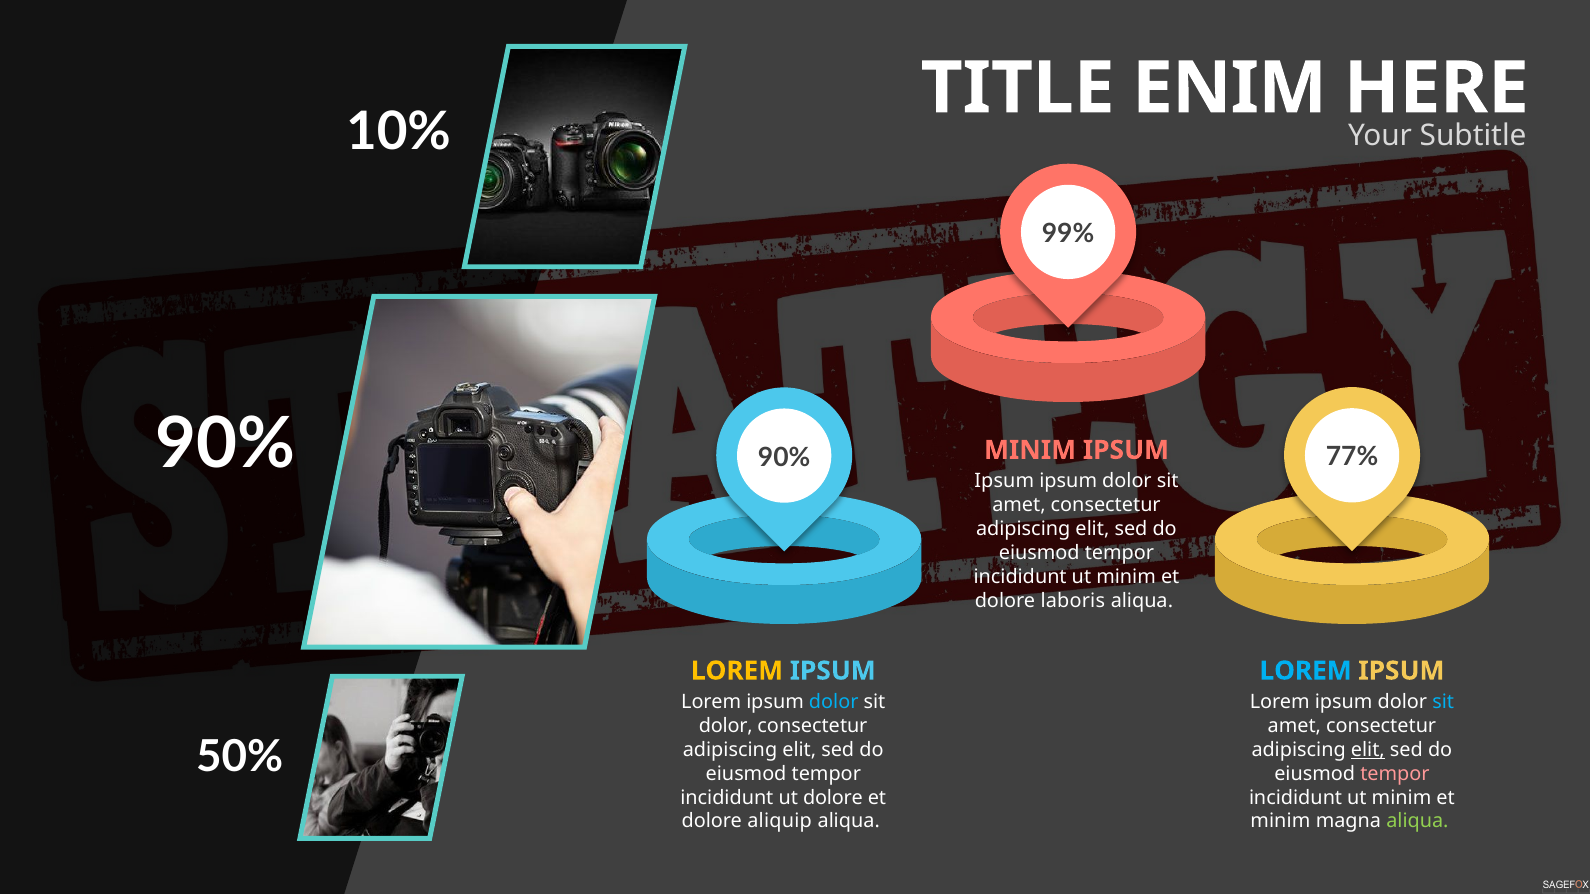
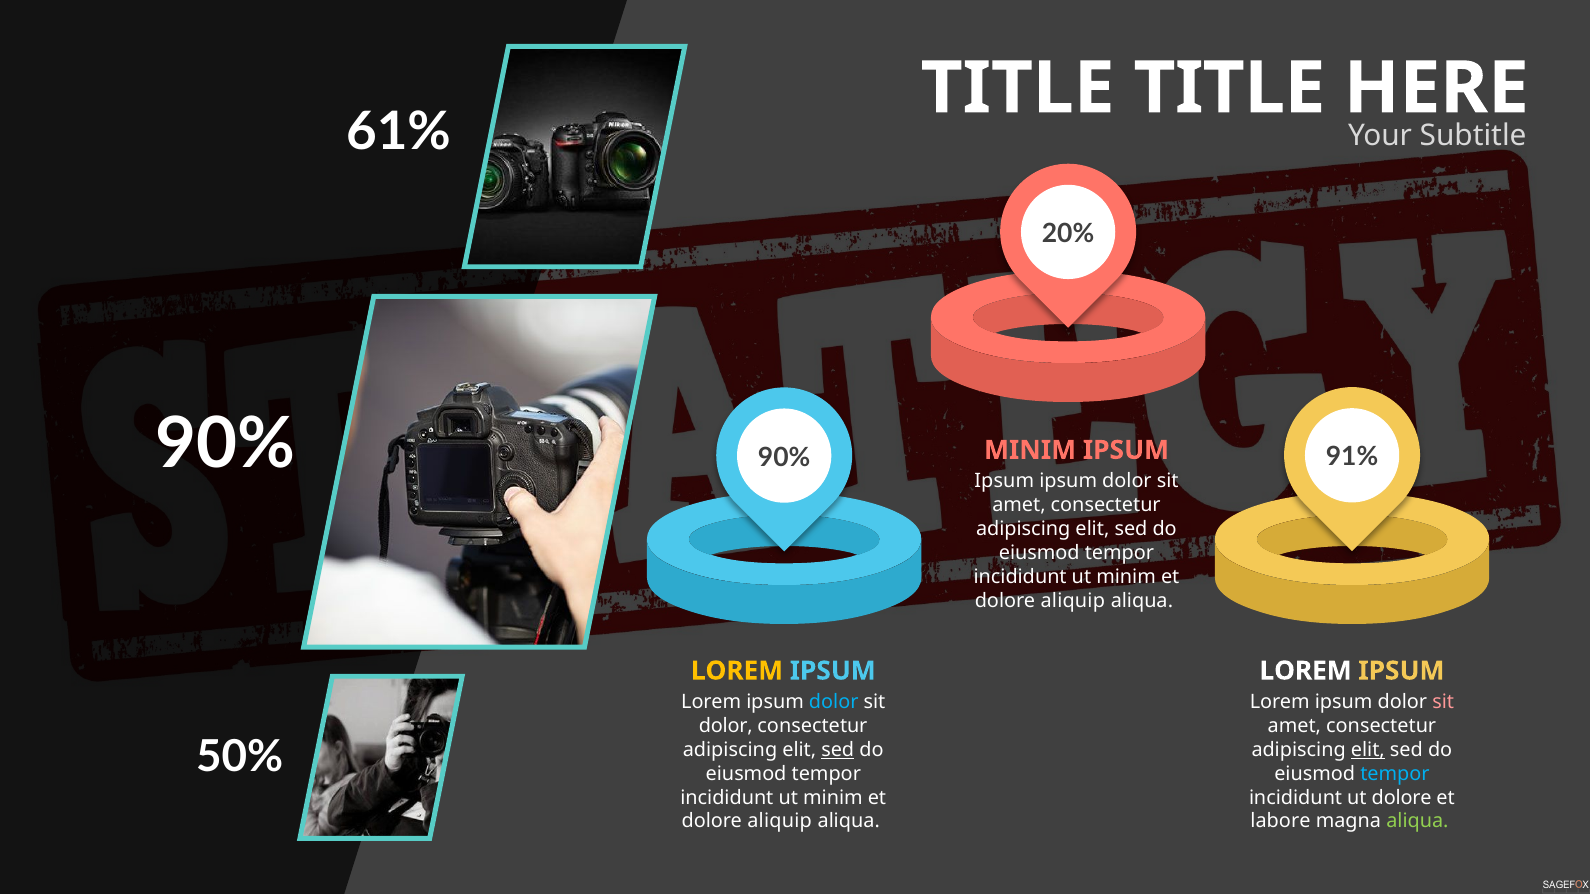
TITLE ENIM: ENIM -> TITLE (1229, 88)
10%: 10% -> 61% (398, 132)
99%: 99% -> 20% (1068, 234)
77%: 77% -> 91% (1352, 457)
laboris: laboris -> aliquip (1073, 601)
LOREM colour: light blue -> white (1306, 671)
sit colour: light blue -> pink (1443, 702)
sed underline: none -> present (838, 750)
tempor colour: pink -> light blue (1395, 774)
dolore: dolore -> minim (833, 798)
minim: minim -> dolore (1402, 798)
minim: minim -> labore (1280, 822)
